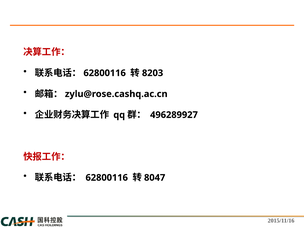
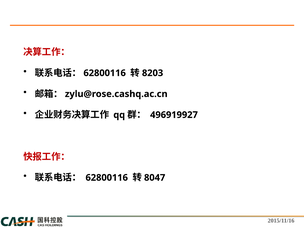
496289927: 496289927 -> 496919927 (174, 115)
